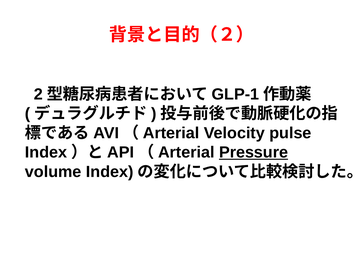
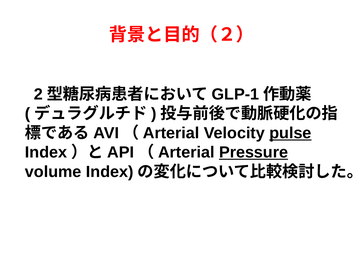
pulse underline: none -> present (290, 133)
